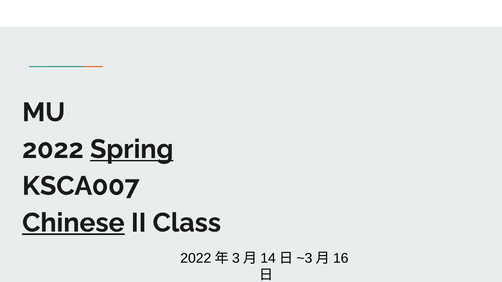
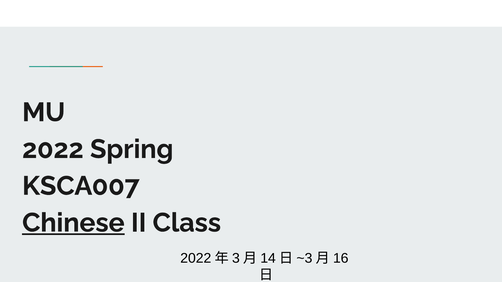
Spring underline: present -> none (132, 149)
